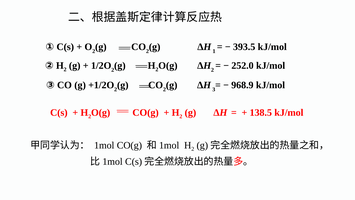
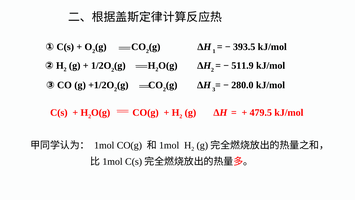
252.0: 252.0 -> 511.9 (243, 65)
968.9: 968.9 -> 280.0 (242, 85)
138.5: 138.5 -> 479.5 (261, 112)
